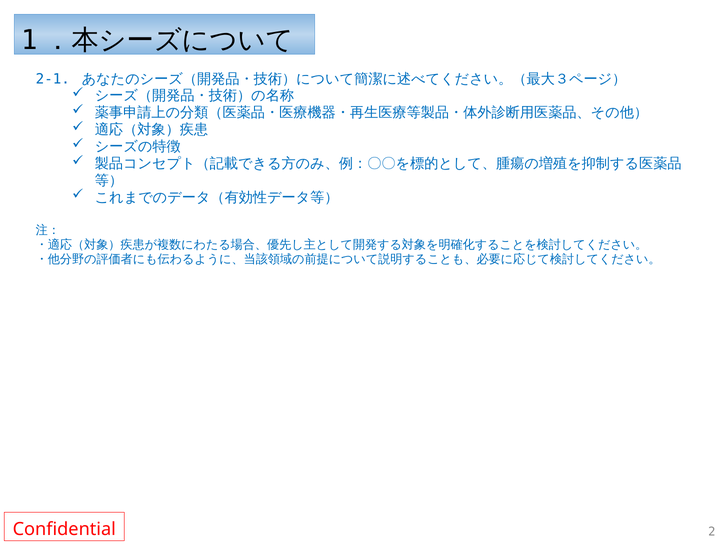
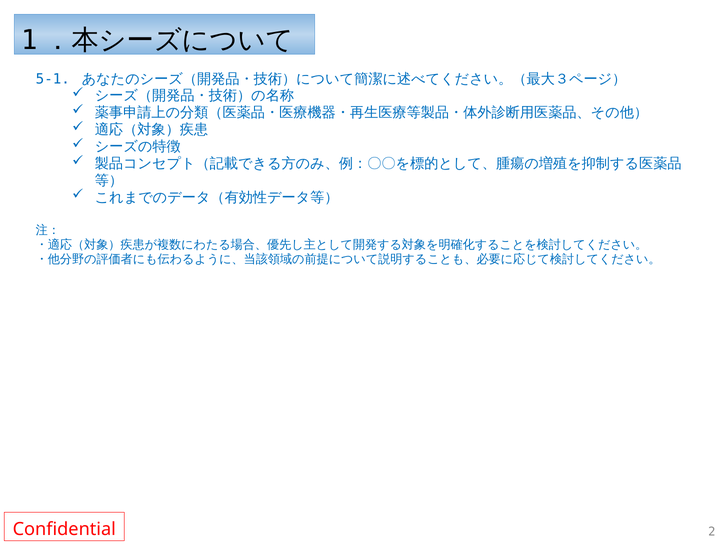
2-1: 2-1 -> 5-1 (53, 79)
